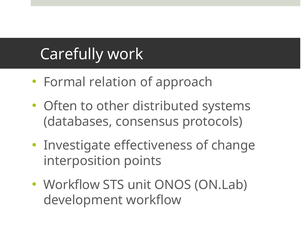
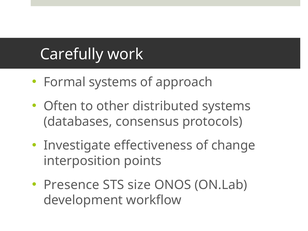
Formal relation: relation -> systems (113, 82)
Workflow: Workflow -> Presence (72, 185)
unit: unit -> size (139, 185)
